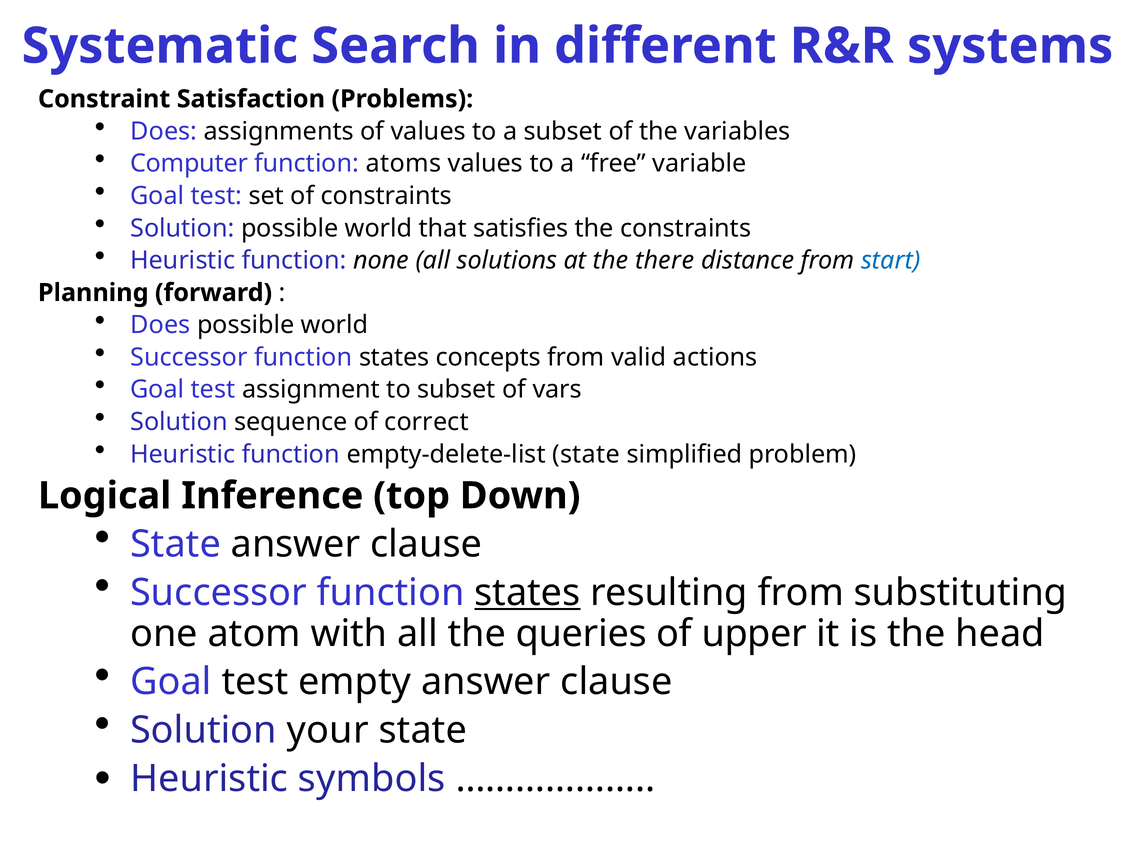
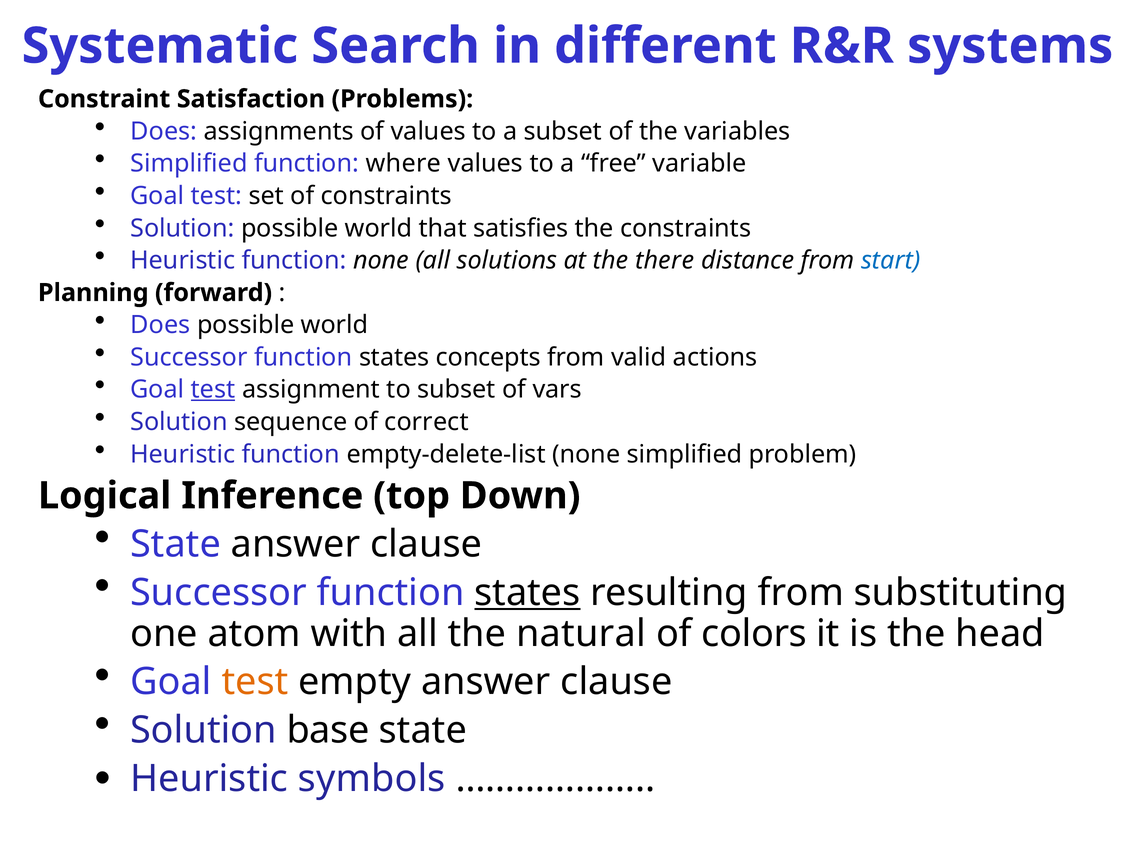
Computer: Computer -> Simplified (189, 164)
atoms: atoms -> where (404, 164)
test underline: none -> present (213, 390)
empty-delete-list state: state -> none (586, 454)
queries: queries -> natural (581, 634)
upper: upper -> colors (754, 634)
test colour: black -> orange (255, 682)
your: your -> base (328, 730)
